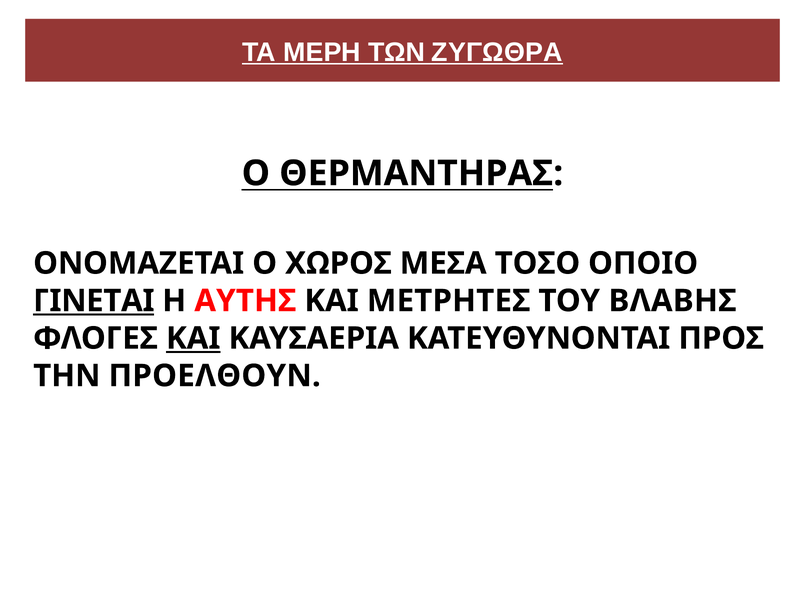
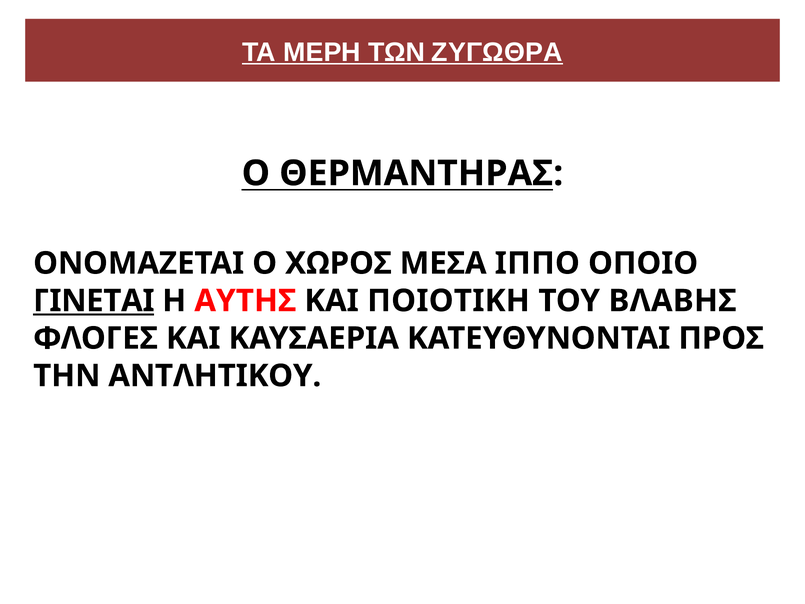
ΤΟΣΟ: ΤΟΣΟ -> ΙΠΠΟ (537, 263)
ΜΕΤΡΗΤΕΣ: ΜΕΤΡΗΤΕΣ -> ΠΟΙΟΤΙΚΗ (448, 301)
ΚΑΙ underline: present -> none (193, 338)
ΠΡΟΕΛΘΟΥΝ: ΠΡΟΕΛΘΟΥΝ -> ΑΝΤΛΗΤΙΚΟΥ (215, 376)
